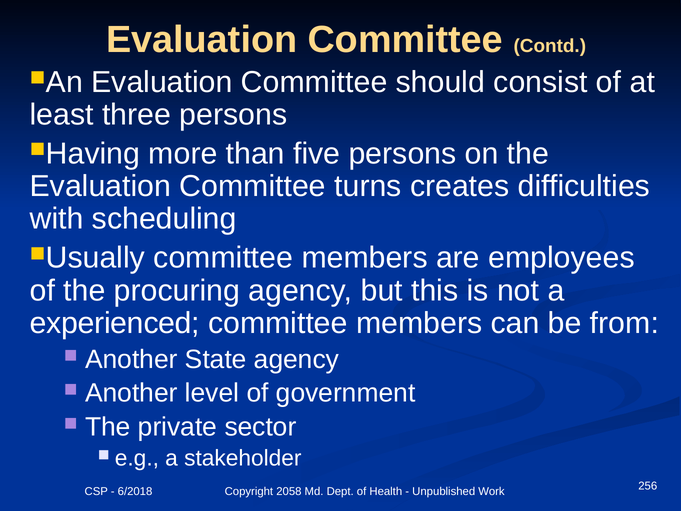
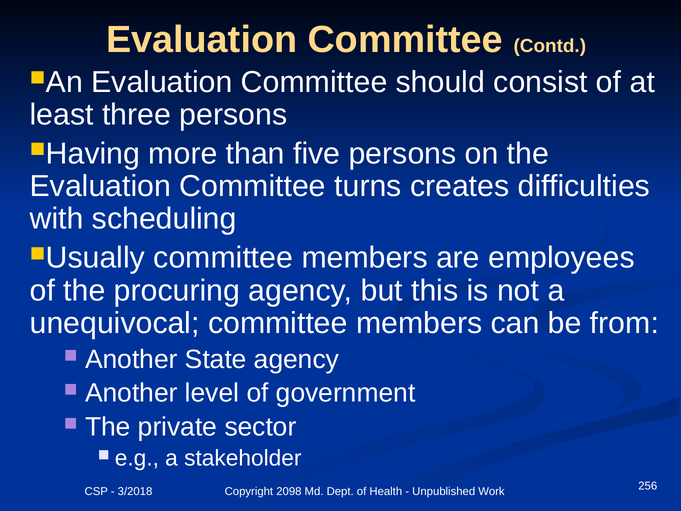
experienced: experienced -> unequivocal (115, 323)
6/2018: 6/2018 -> 3/2018 (135, 491)
2058: 2058 -> 2098 (289, 491)
